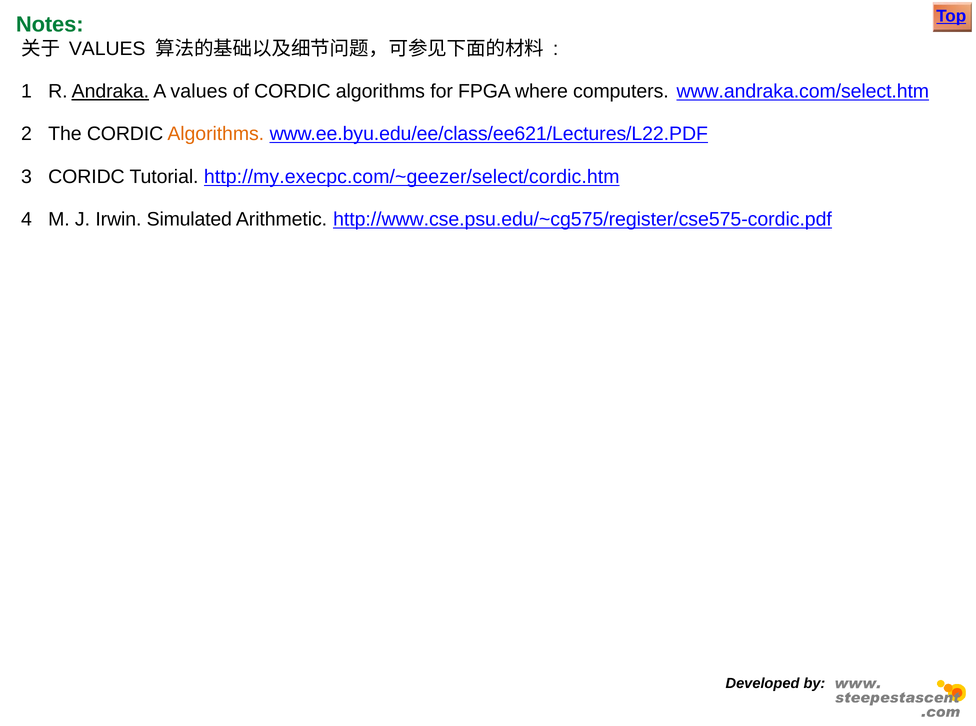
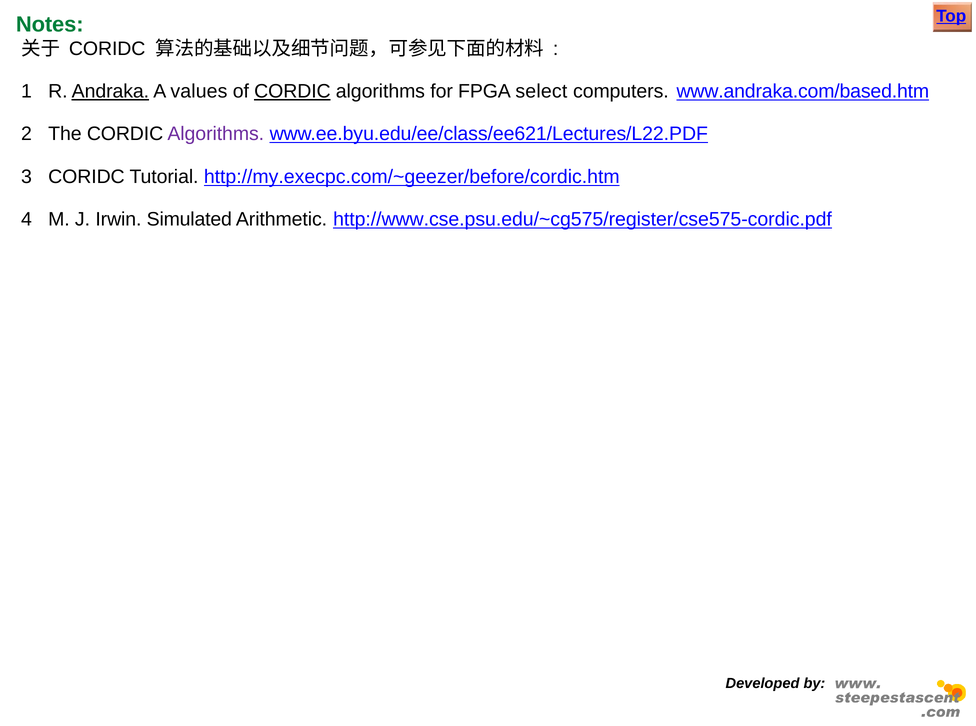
VALUES: VALUES -> CORIDC (107, 49)
CORDIC underline: none -> present (292, 91)
where: where -> select (541, 91)
www.andraka.com/select.htm: www.andraka.com/select.htm -> www.andraka.com/based.htm (803, 91)
Algorithms colour: orange -> purple (216, 134)
http://my.execpc.com/~geezer/select/cordic.htm: http://my.execpc.com/~geezer/select/cordic.htm -> http://my.execpc.com/~geezer/before/cordic.htm (412, 177)
